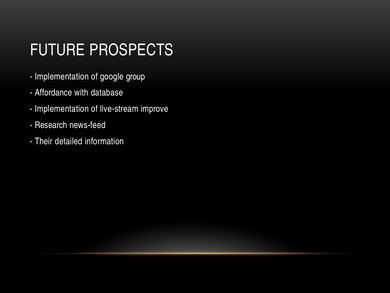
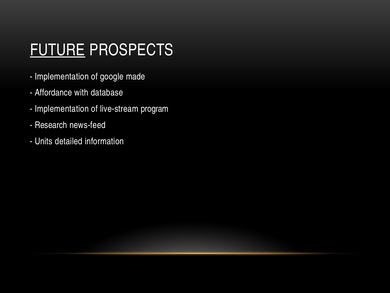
FUTURE underline: none -> present (57, 50)
group: group -> made (136, 76)
improve: improve -> program (155, 109)
Their: Their -> Units (44, 141)
